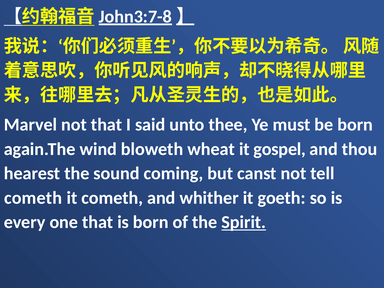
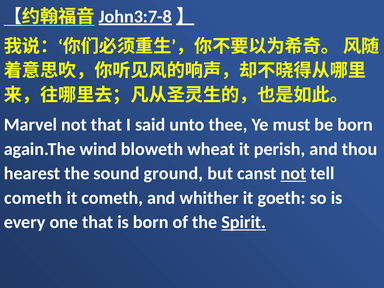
gospel: gospel -> perish (280, 149)
coming: coming -> ground (173, 173)
not underline: none -> present (293, 173)
